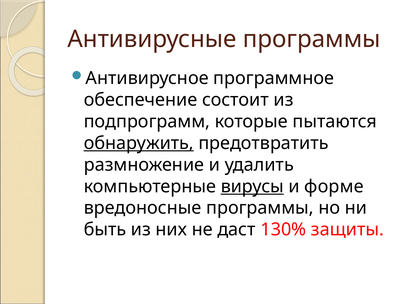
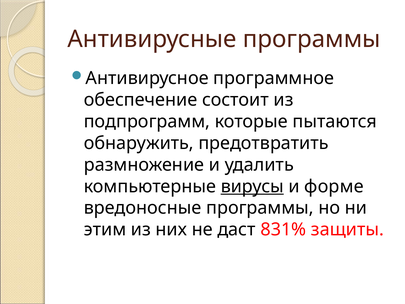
обнаружить underline: present -> none (139, 143)
быть: быть -> этим (105, 229)
130%: 130% -> 831% (283, 229)
